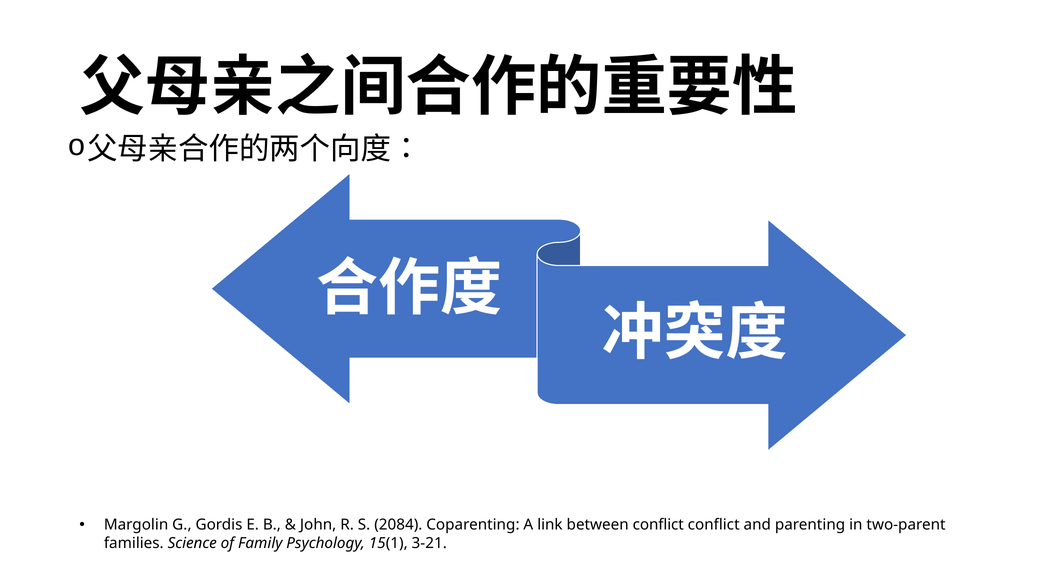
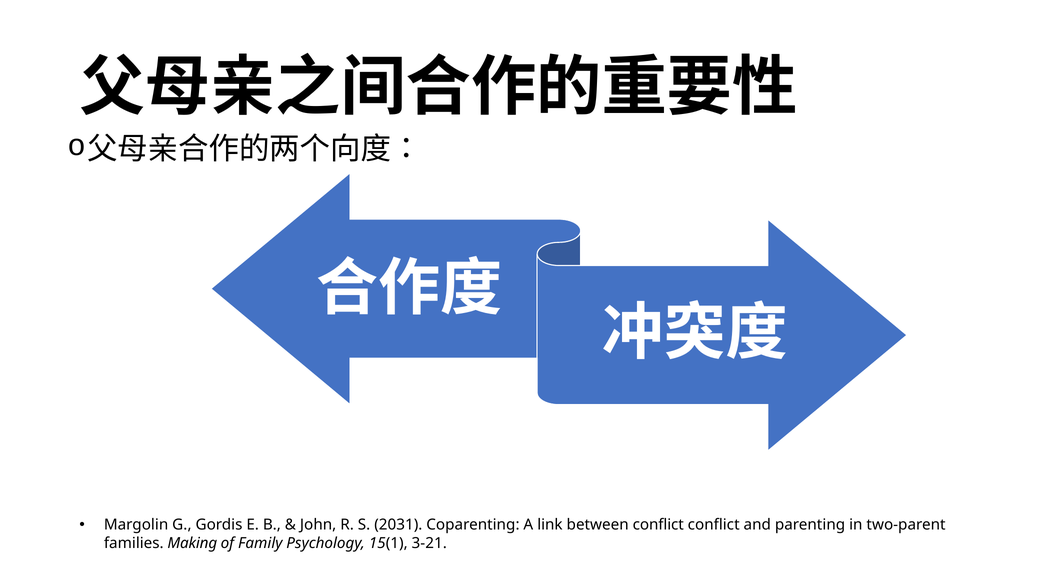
2084: 2084 -> 2031 (398, 525)
Science: Science -> Making (192, 543)
